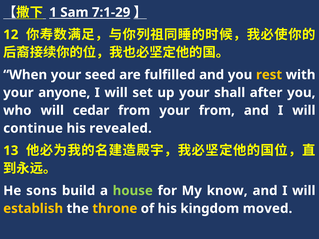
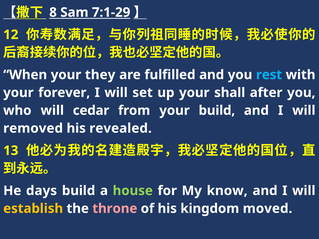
1: 1 -> 8 (53, 12)
seed: seed -> they (100, 75)
rest colour: yellow -> light blue (269, 75)
anyone: anyone -> forever (64, 93)
your from: from -> build (217, 111)
continue: continue -> removed (33, 128)
sons: sons -> days (42, 191)
throne colour: yellow -> pink (115, 209)
